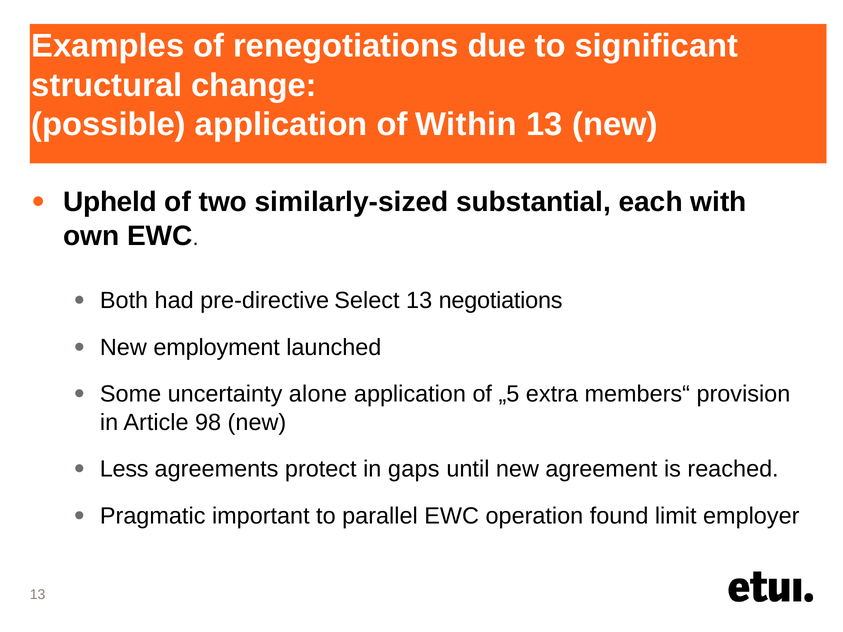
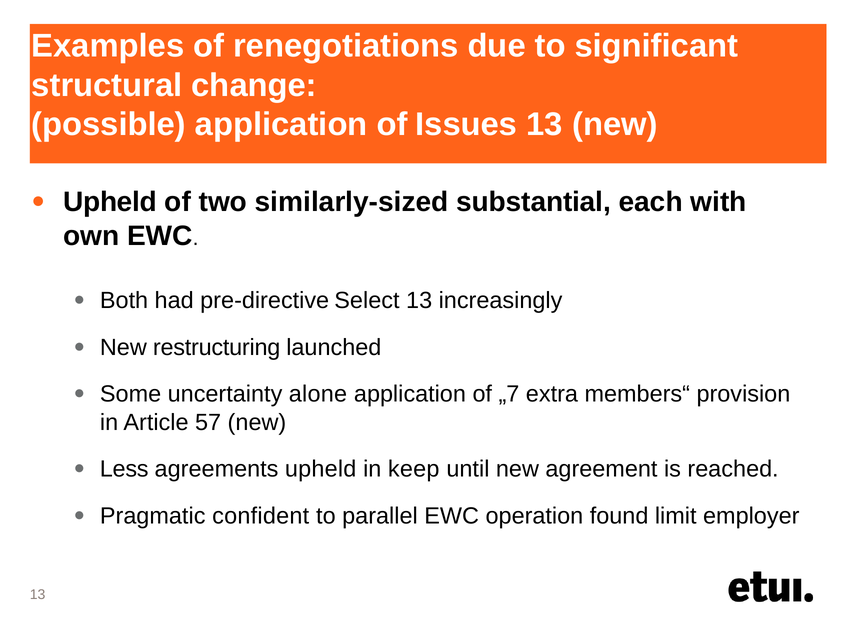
Within: Within -> Issues (466, 125)
negotiations: negotiations -> increasingly (501, 301)
employment: employment -> restructuring (217, 348)
„5: „5 -> „7 (509, 394)
98: 98 -> 57 (208, 422)
agreements protect: protect -> upheld (321, 469)
gaps: gaps -> keep (414, 469)
important: important -> confident (261, 516)
